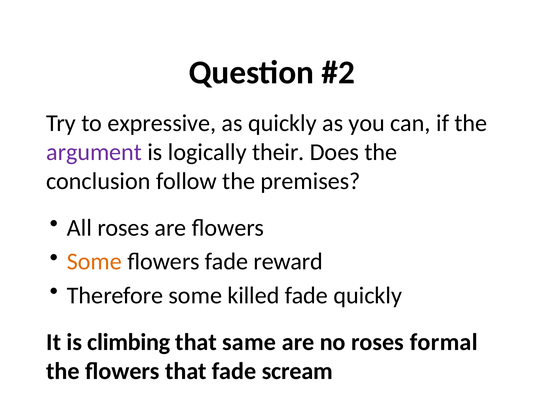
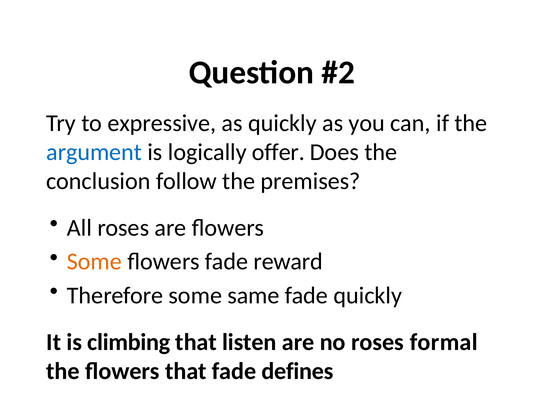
argument colour: purple -> blue (94, 152)
their: their -> offer (278, 152)
killed: killed -> same (254, 296)
same: same -> listen (249, 342)
scream: scream -> defines (297, 371)
